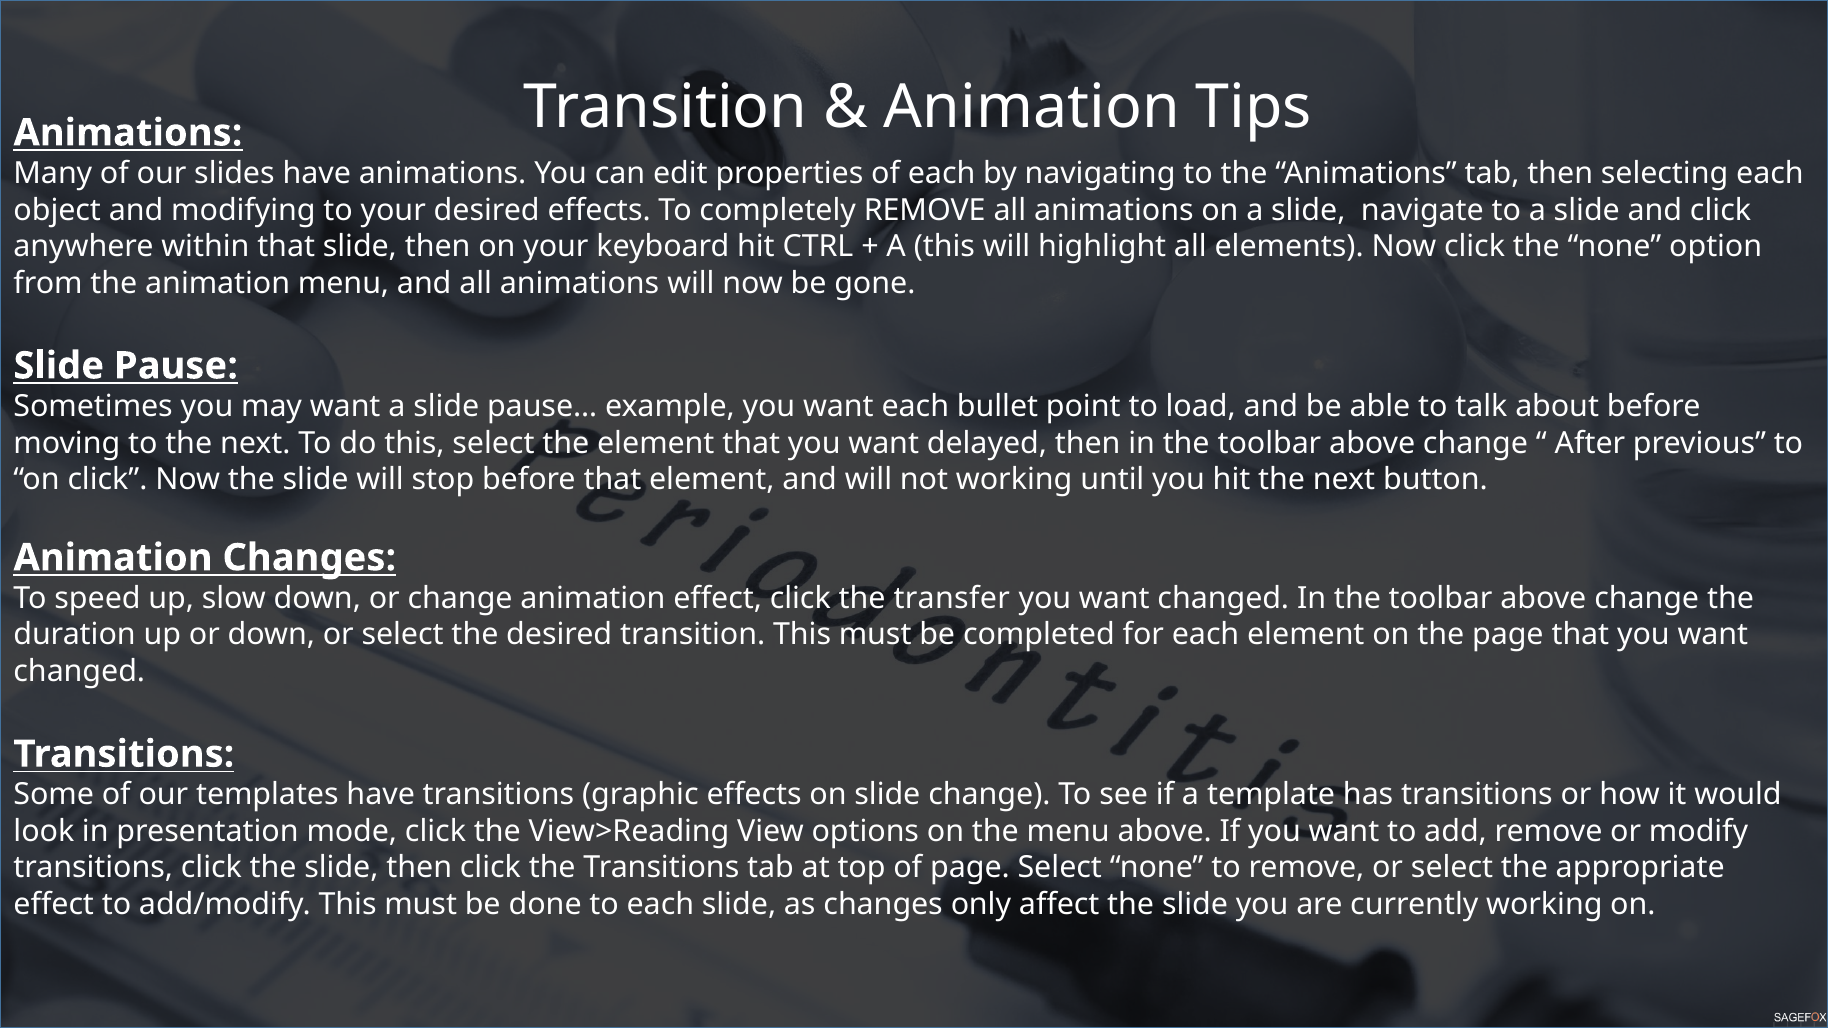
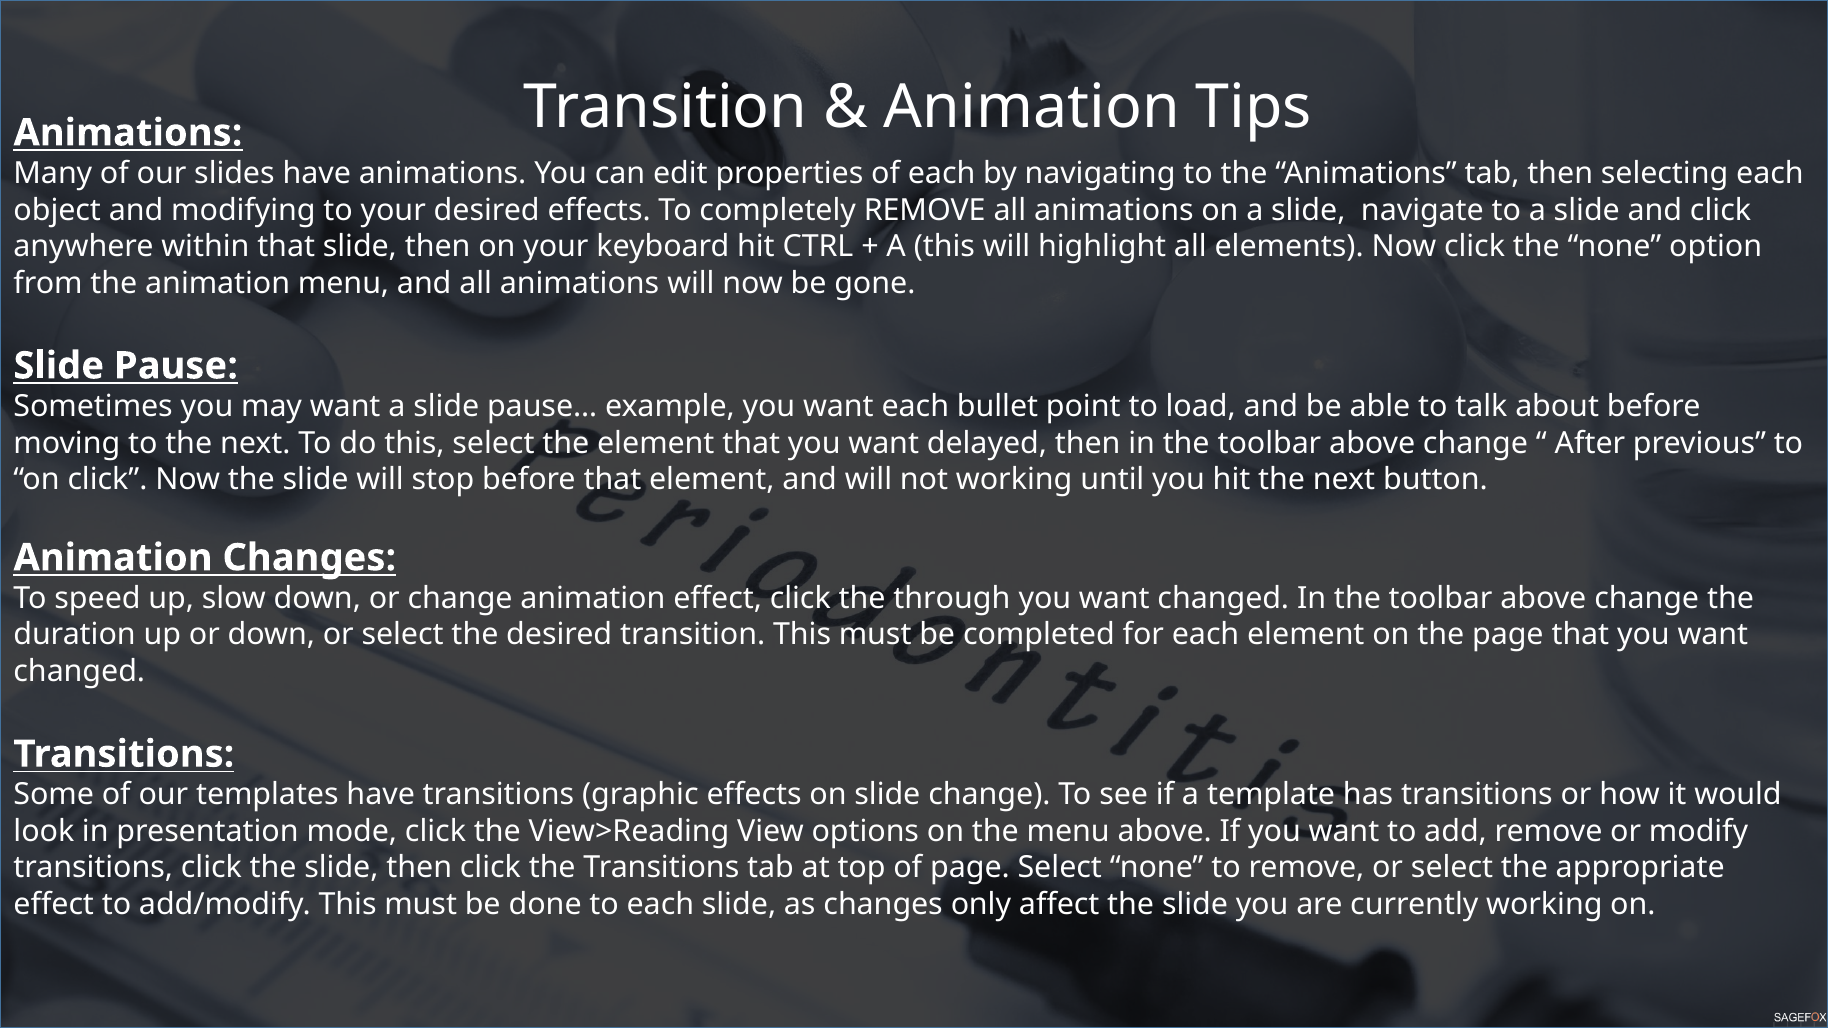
transfer: transfer -> through (952, 598)
